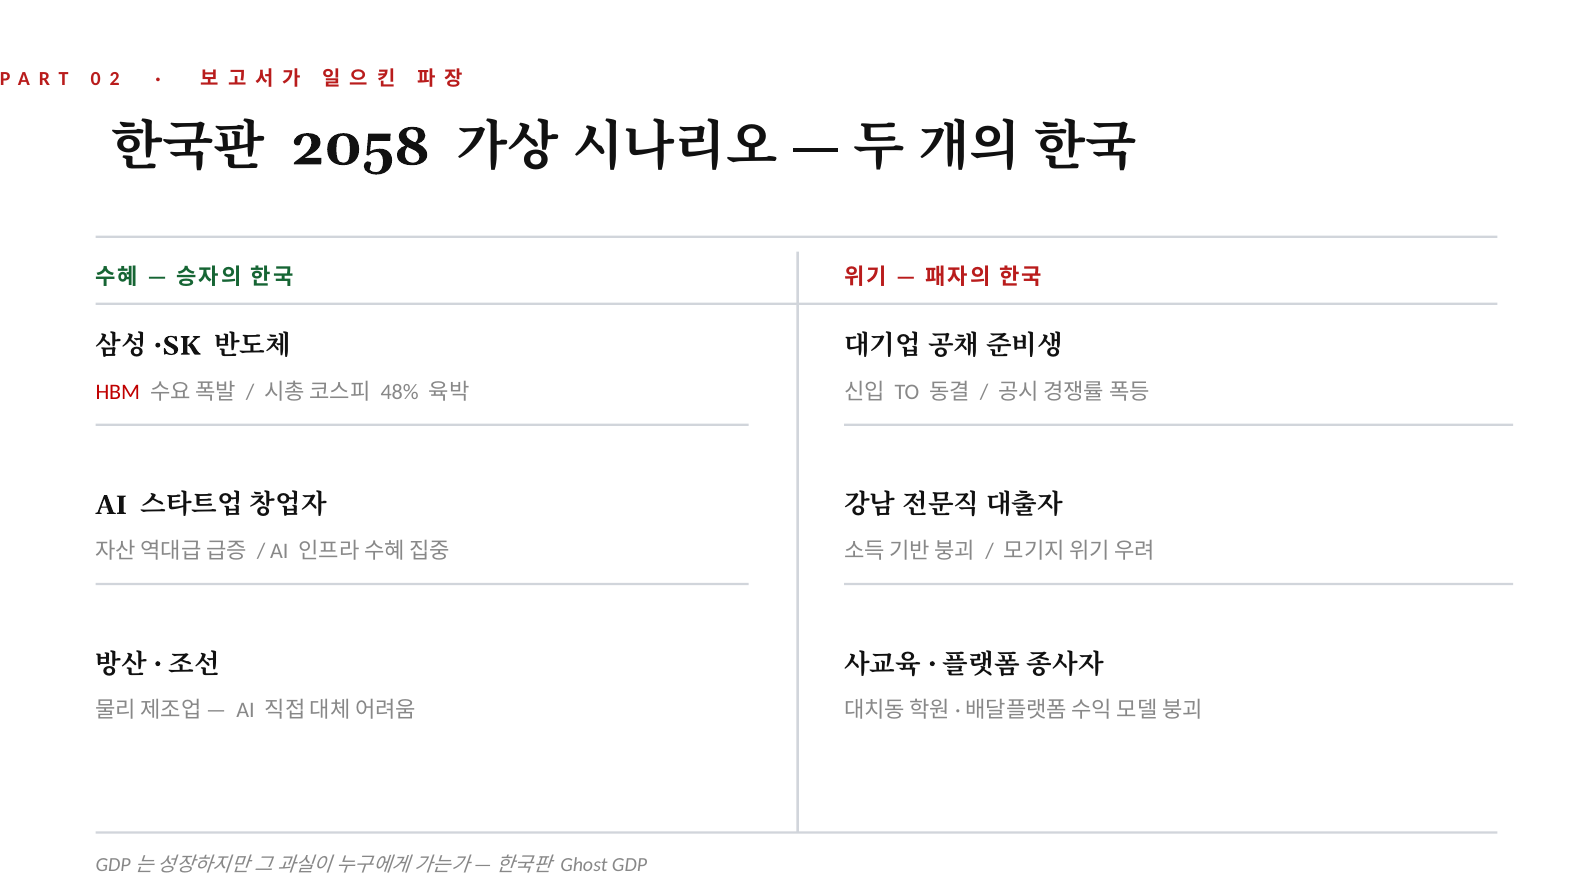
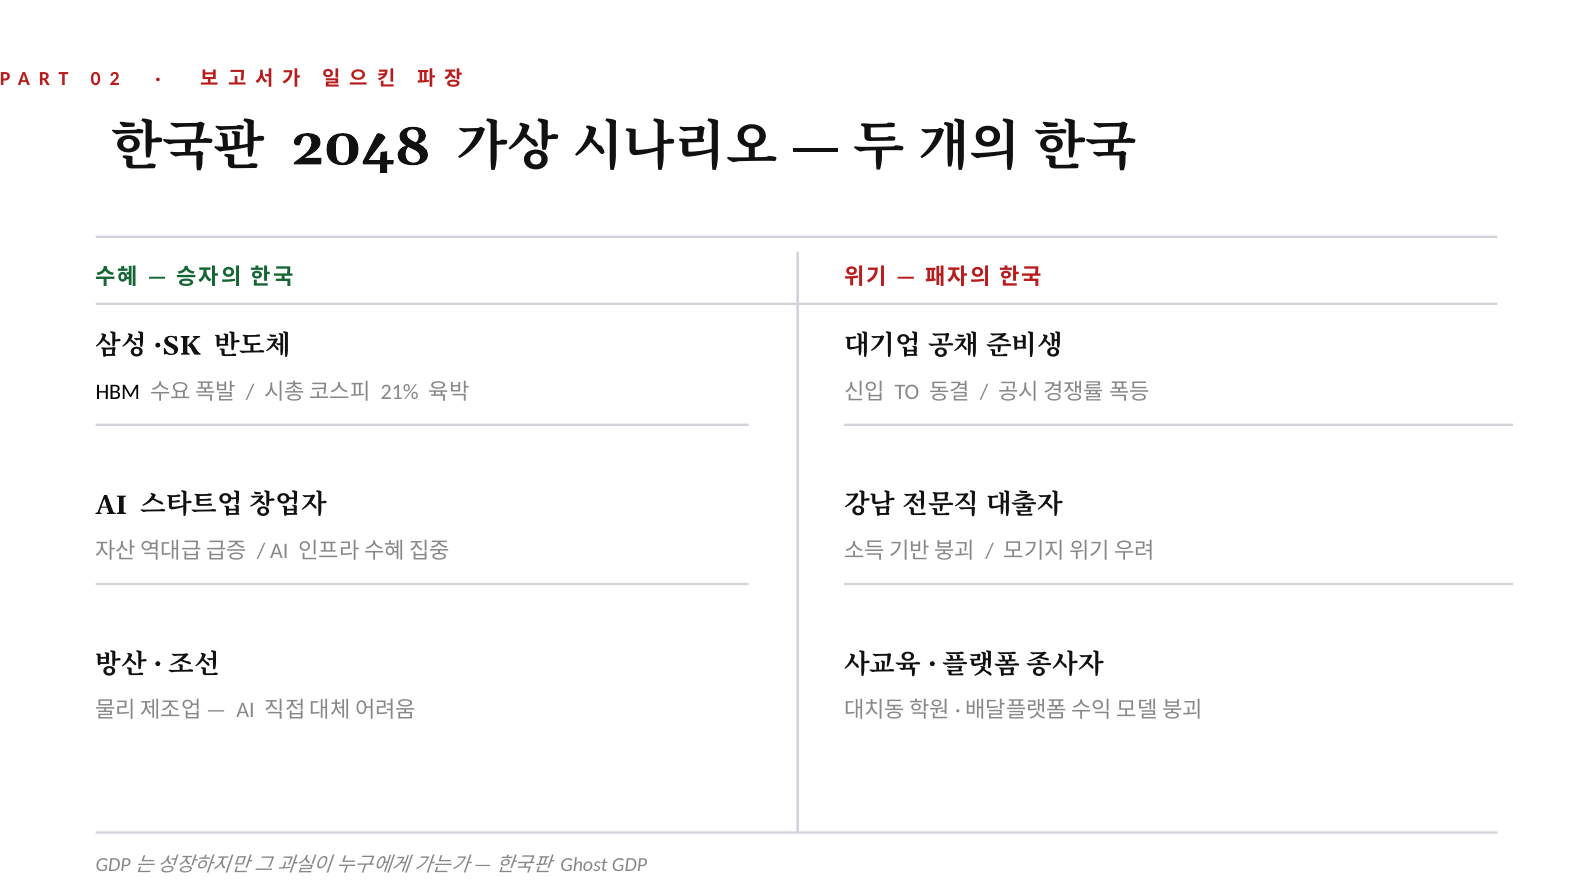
2058: 2058 -> 2048 (361, 147)
HBM colour: red -> black (118, 392)
48%: 48% -> 21% (400, 392)
